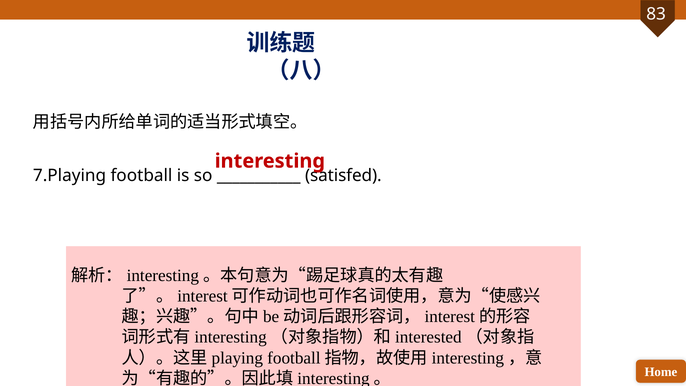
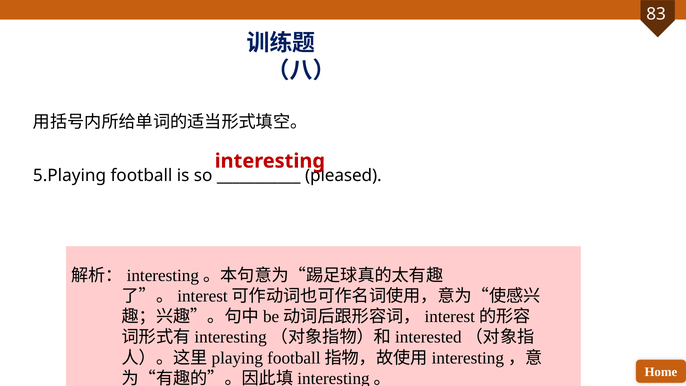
7.Playing: 7.Playing -> 5.Playing (70, 175)
satisfed: satisfed -> pleased (343, 175)
